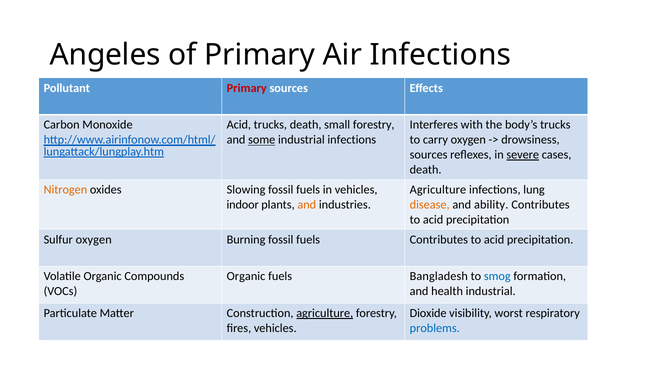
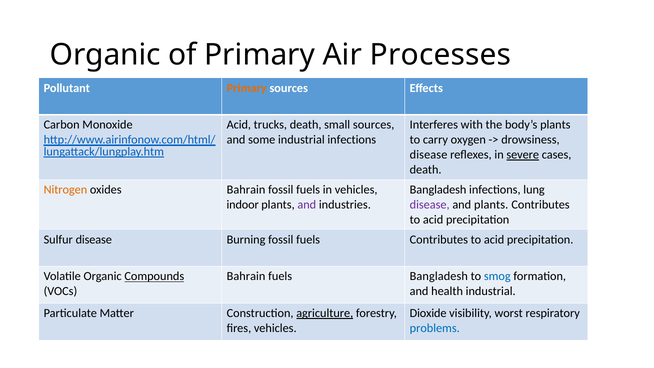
Angeles: Angeles -> Organic (105, 55)
Air Infections: Infections -> Processes (441, 55)
Primary colour: red -> orange (247, 88)
small forestry: forestry -> sources (374, 125)
body’s trucks: trucks -> plants (555, 125)
some underline: present -> none (262, 140)
sources: sources -> disease (429, 155)
oxides Slowing: Slowing -> Bahrain (246, 190)
Agriculture: Agriculture -> Bangladesh (438, 190)
and colour: orange -> purple (307, 205)
disease colour: orange -> purple (430, 205)
and ability: ability -> plants (491, 205)
Sulfur oxygen: oxygen -> disease (94, 239)
Compounds underline: none -> present (154, 276)
Organic: Organic -> Bahrain (246, 276)
